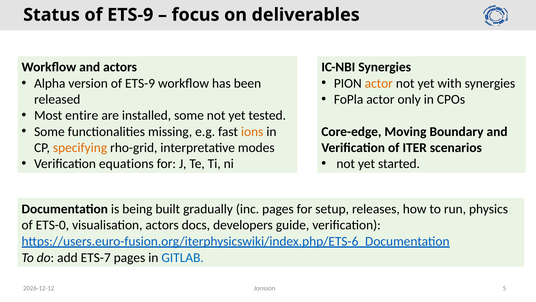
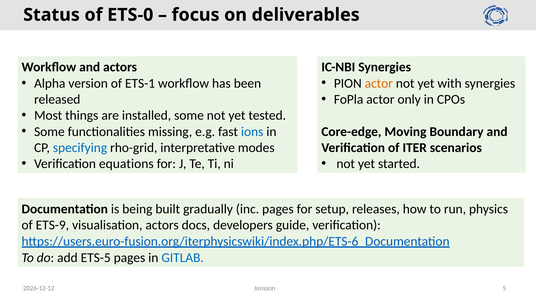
Status of ETS-9: ETS-9 -> ETS-0 (130, 15)
version of ETS-9: ETS-9 -> ETS-1 (140, 83)
entire: entire -> things (82, 115)
ions colour: orange -> blue (252, 131)
specifying colour: orange -> blue (80, 147)
ETS-0: ETS-0 -> ETS-9 (52, 225)
ETS-7: ETS-7 -> ETS-5 (96, 257)
